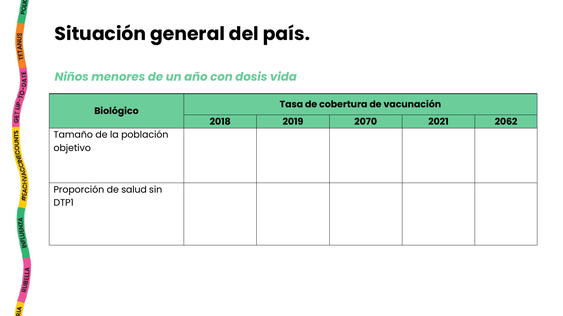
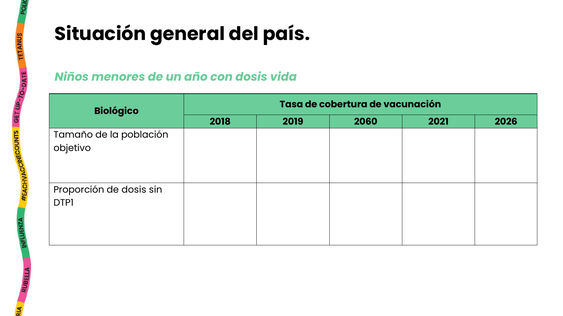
2070: 2070 -> 2060 (366, 122)
2062: 2062 -> 2026 (506, 122)
de salud: salud -> dosis (134, 190)
